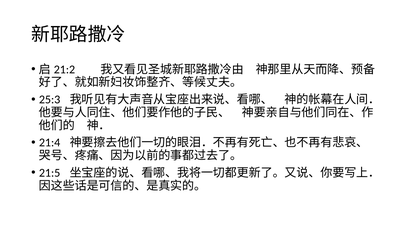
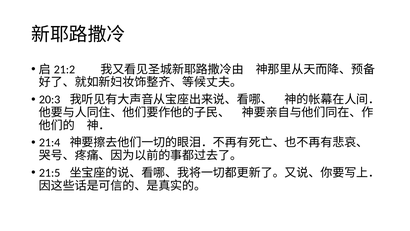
25:3: 25:3 -> 20:3 (50, 99)
